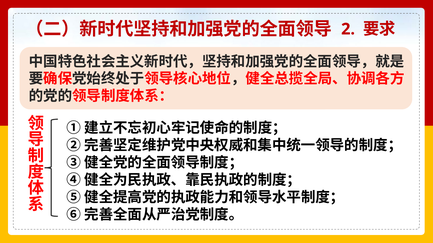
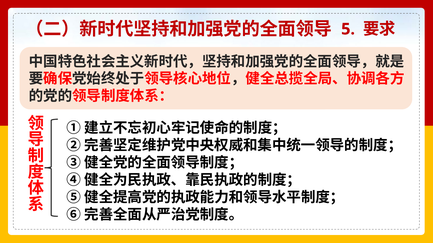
2: 2 -> 5 (348, 29)
